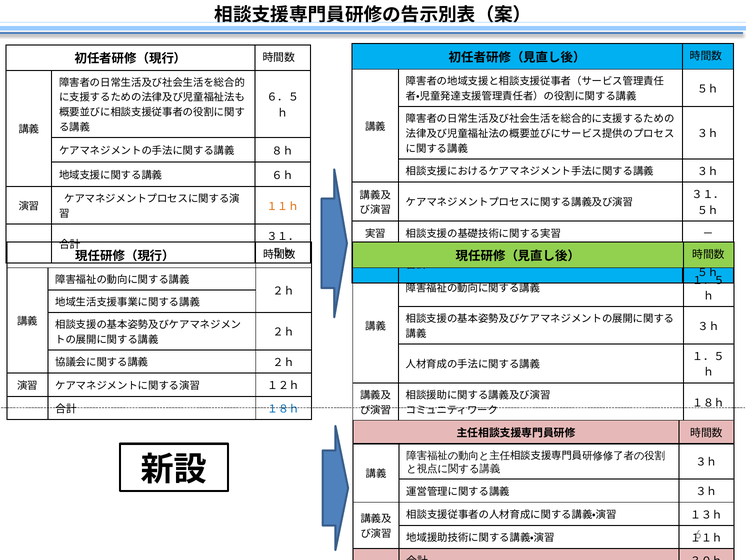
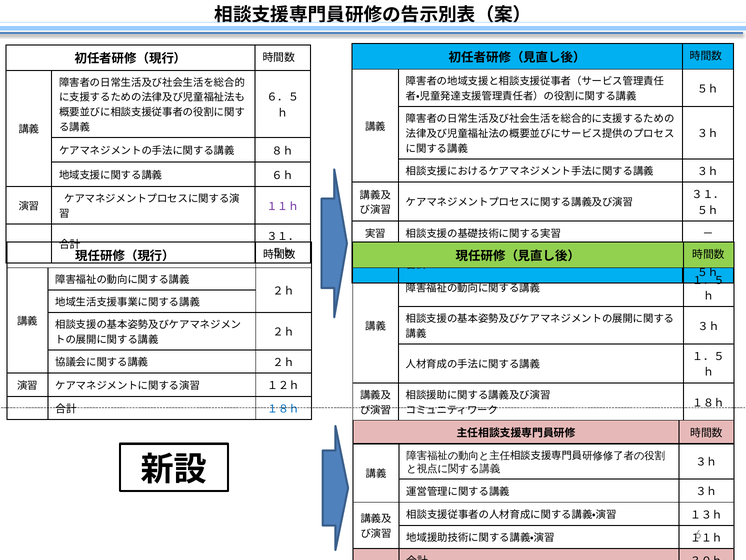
１１ｈ colour: orange -> purple (283, 206)
